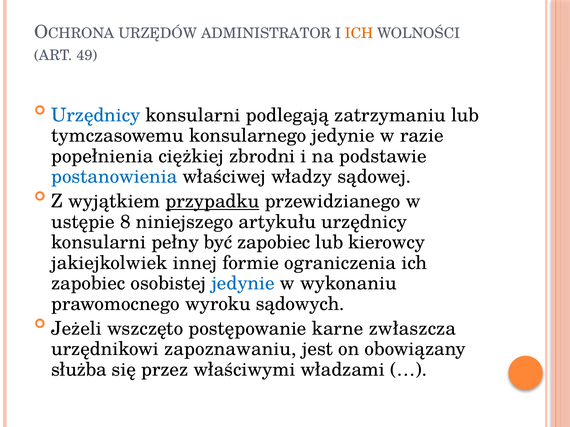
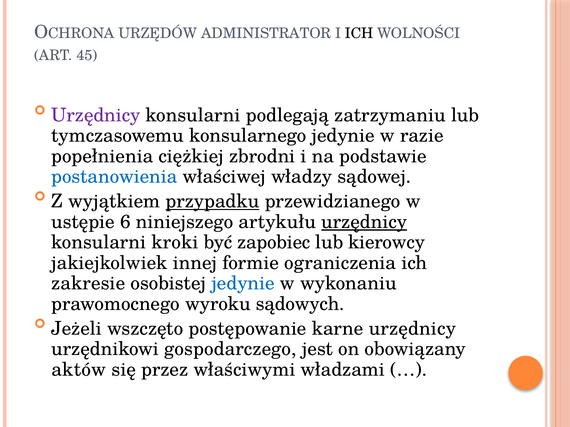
ICH colour: orange -> black (359, 33)
49: 49 -> 45 (87, 55)
Urzędnicy colour: blue -> purple (96, 115)
8: 8 -> 6 (125, 222)
urzędnicy underline: none -> present (364, 222)
pełny: pełny -> kroki (175, 243)
zapobiec: zapobiec -> zakresie (88, 284)
karne zwłaszcza: zwłaszcza -> urzędnicy (412, 329)
zapoznawaniu: zapoznawaniu -> gospodarczego (230, 349)
służba: służba -> aktów (79, 370)
